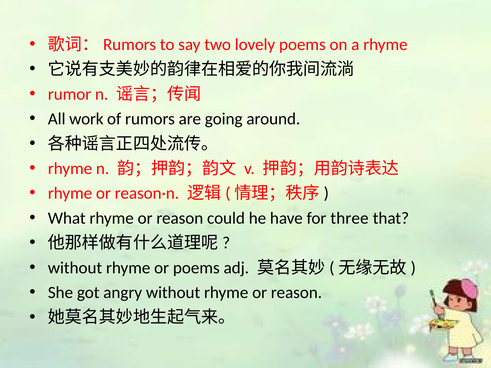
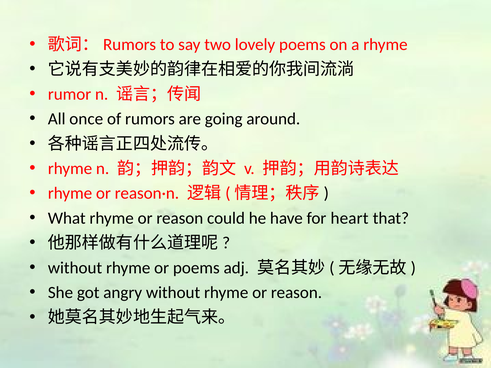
work: work -> once (86, 119)
three: three -> heart (350, 218)
